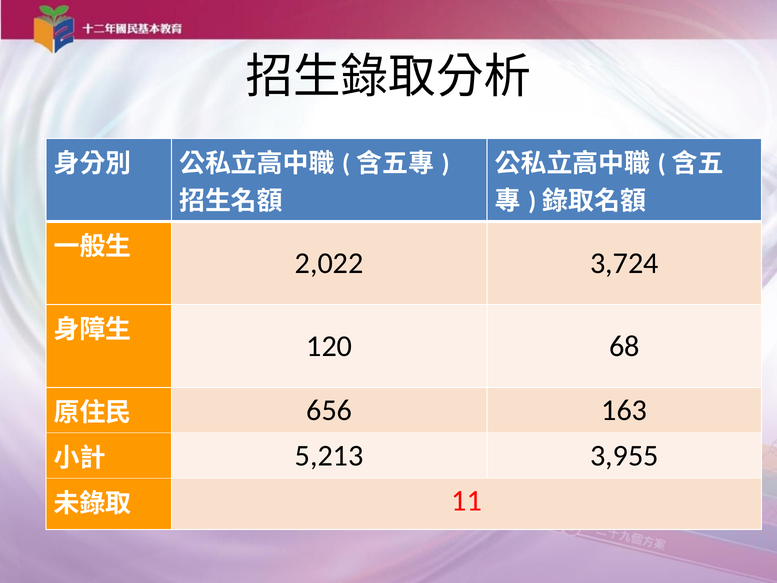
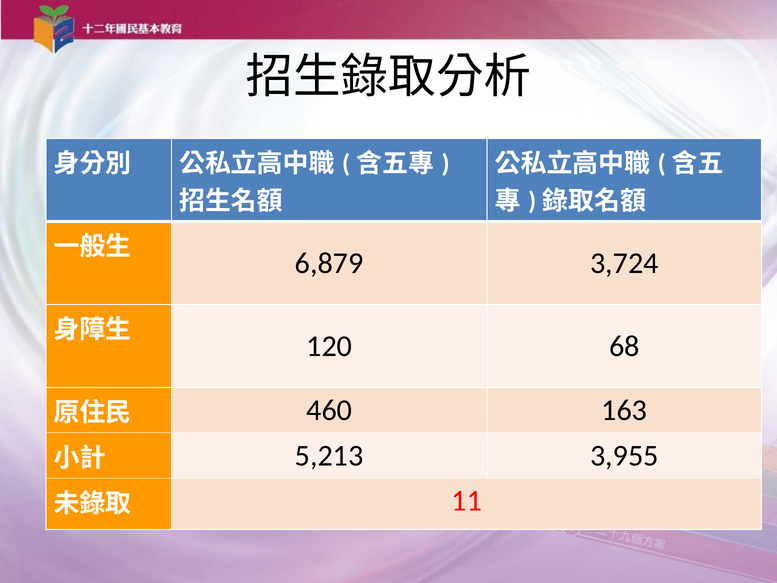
2,022: 2,022 -> 6,879 (329, 263)
656: 656 -> 460 (329, 410)
